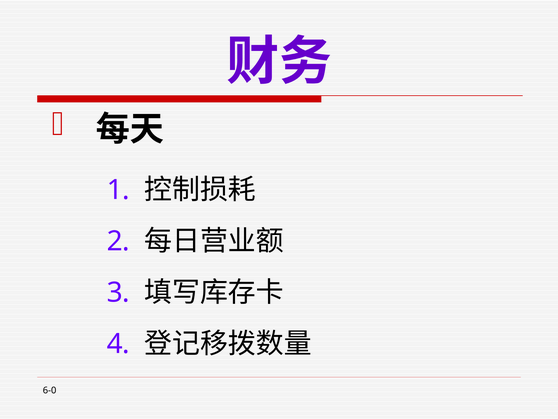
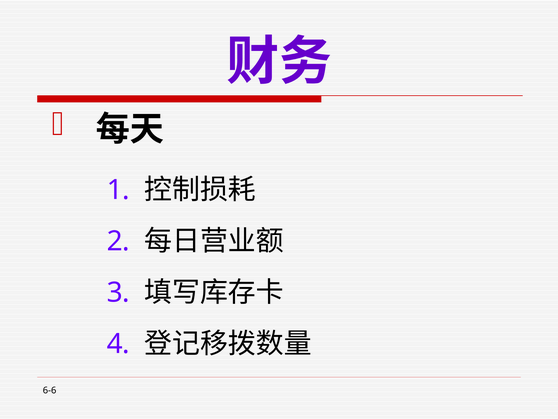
6-0: 6-0 -> 6-6 (50, 390)
